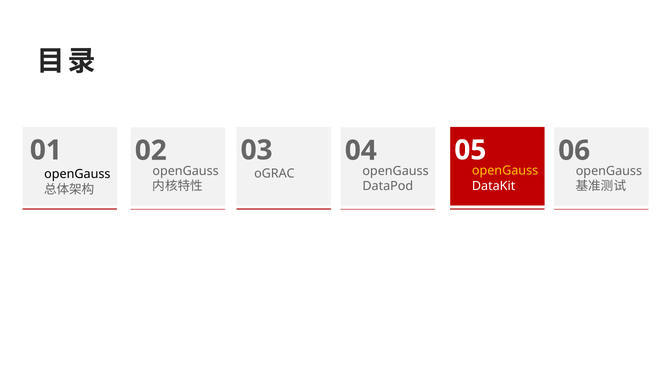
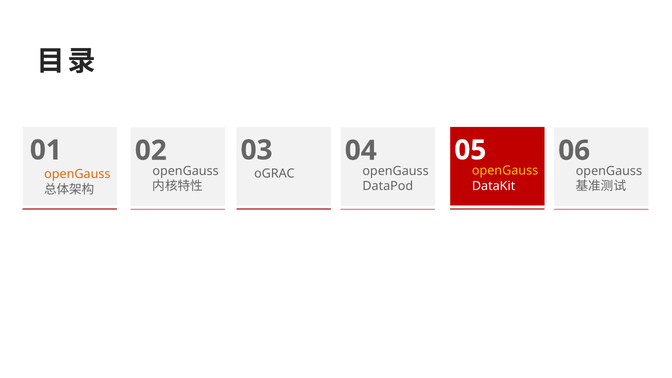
openGauss colour: black -> orange (77, 174)
